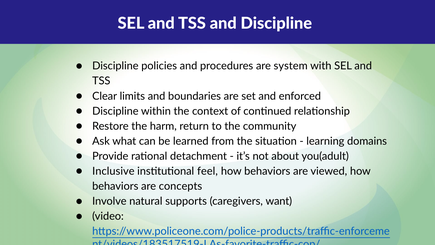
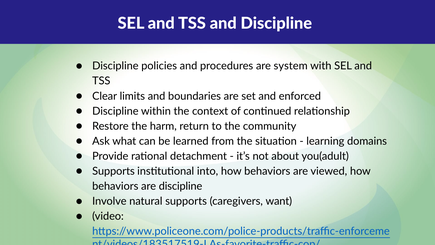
Inclusive: Inclusive -> Supports (113, 171)
feel: feel -> into (208, 171)
are concepts: concepts -> discipline (181, 186)
